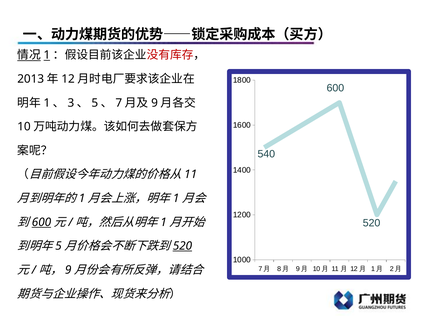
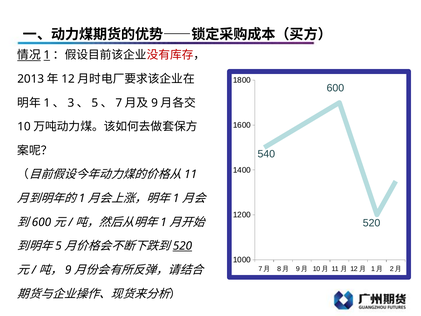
600 underline: present -> none (41, 222)
